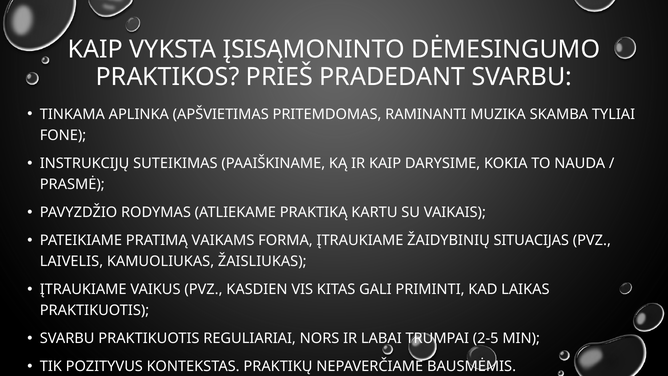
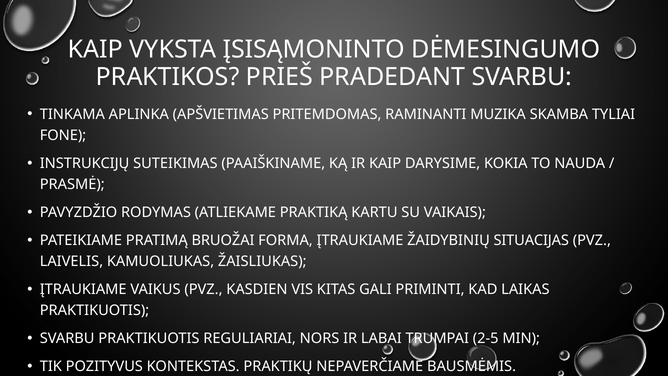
VAIKAMS: VAIKAMS -> BRUOŽAI (223, 240)
